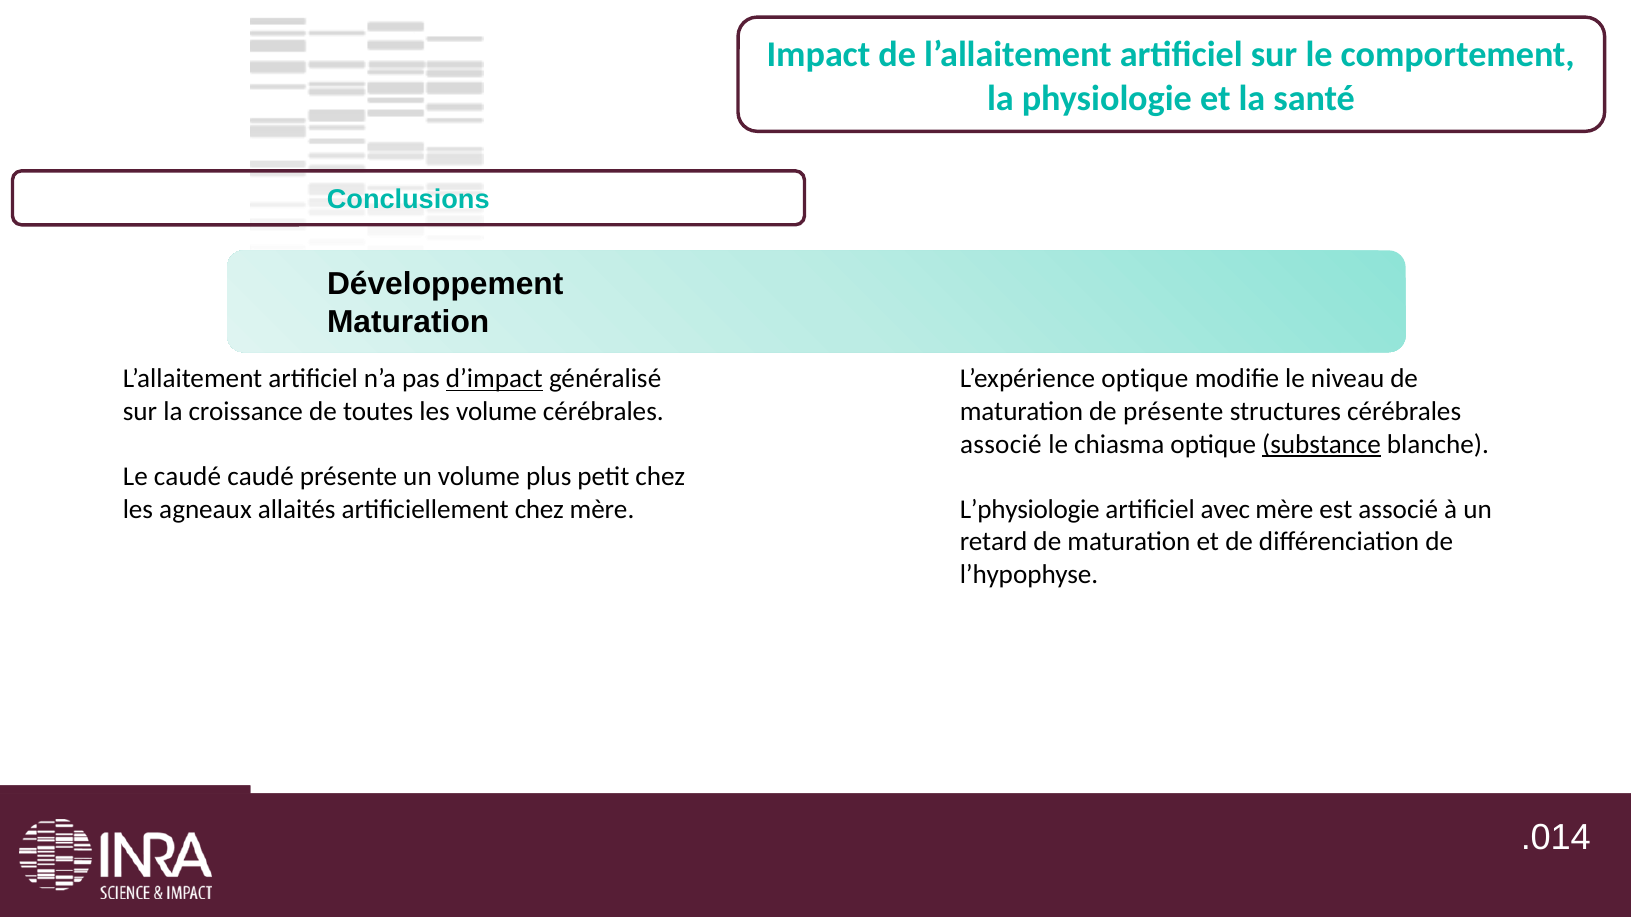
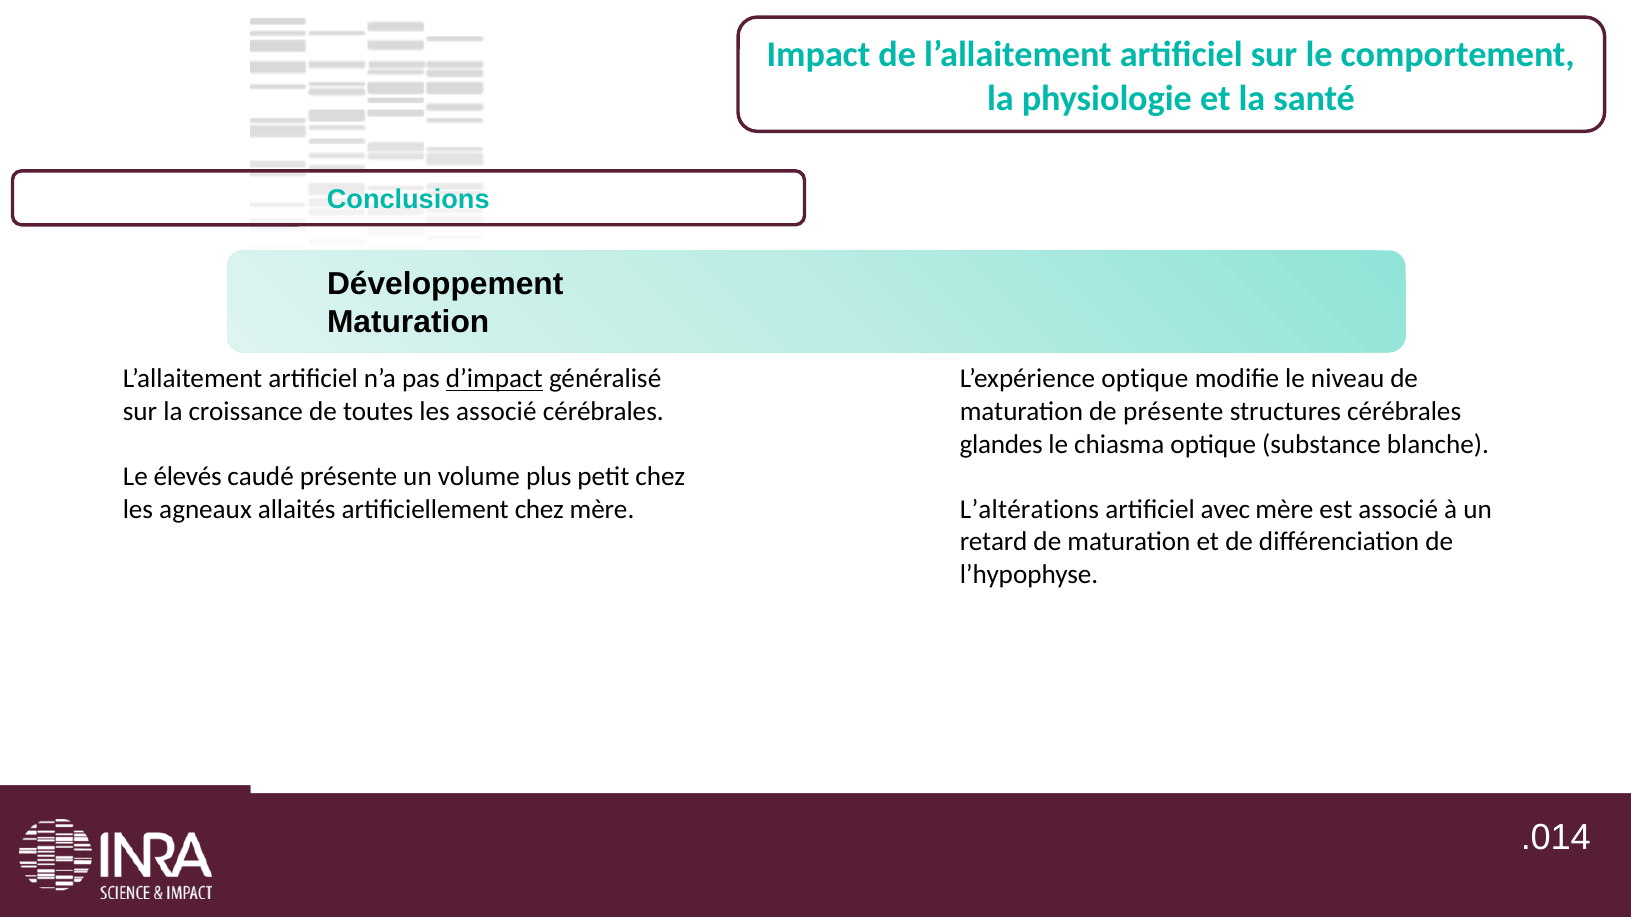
les volume: volume -> associé (496, 412)
associé: associé -> glandes (1001, 444)
substance underline: present -> none (1321, 444)
Le caudé: caudé -> élevés (188, 477)
L’physiologie: L’physiologie -> L’altérations (1029, 510)
